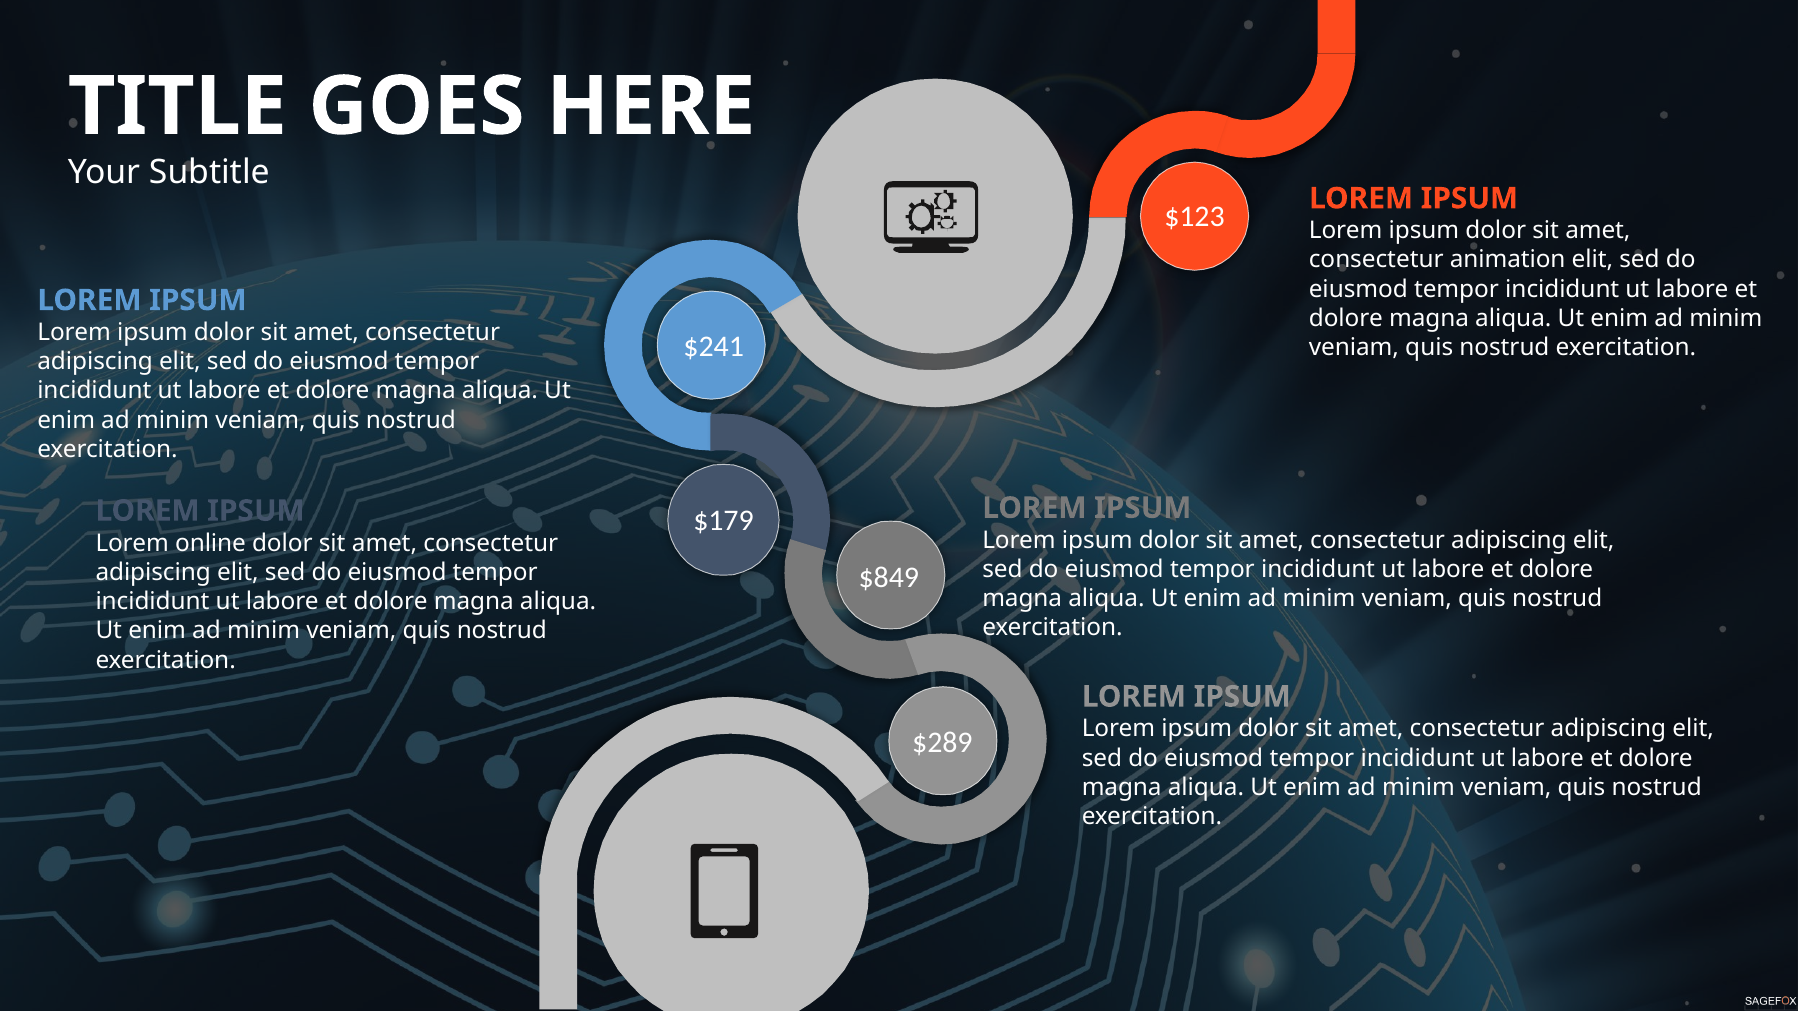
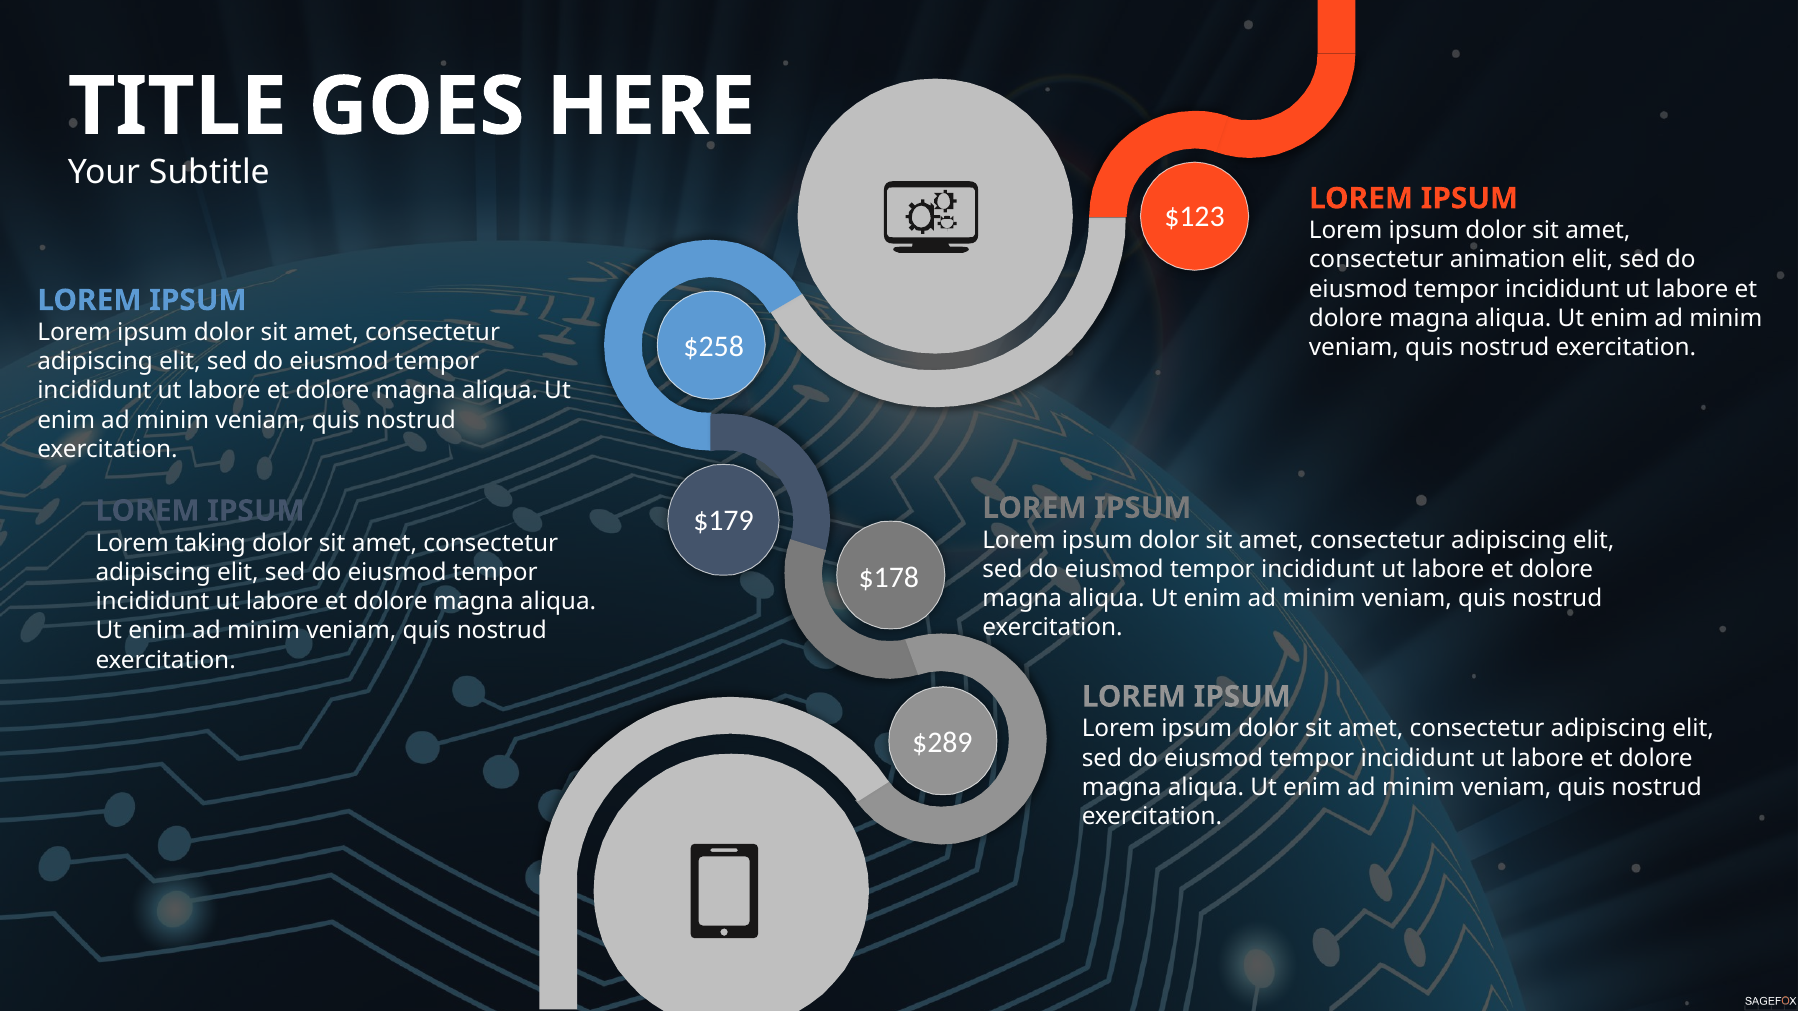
$241: $241 -> $258 (714, 347)
online: online -> taking (211, 543)
$849: $849 -> $178 (889, 578)
